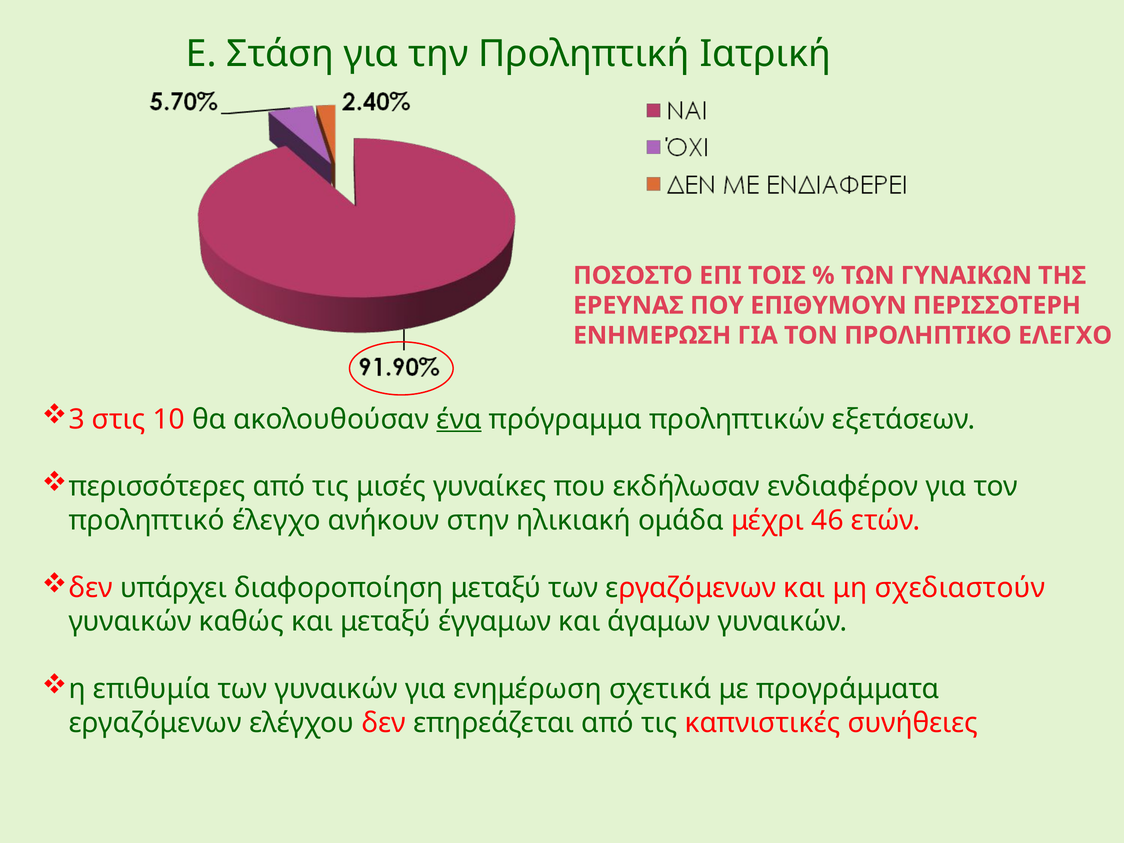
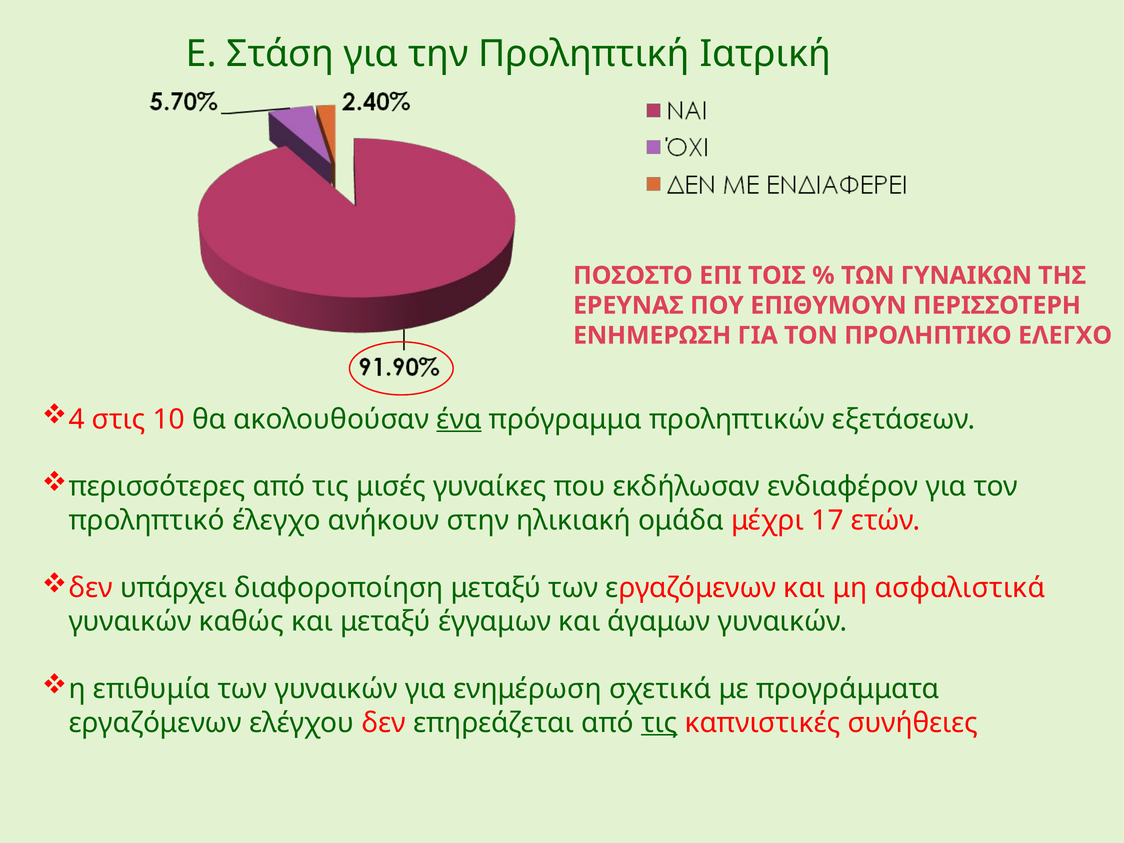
3: 3 -> 4 (77, 419)
46: 46 -> 17 (828, 520)
σχεδιαστούν: σχεδιαστούν -> ασφαλιστικά (960, 588)
τις underline: none -> present (659, 723)
